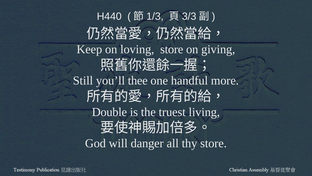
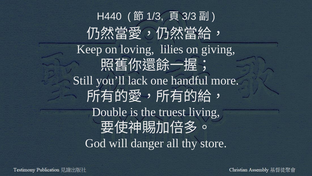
loving store: store -> lilies (172, 49)
thee: thee -> lack (138, 80)
